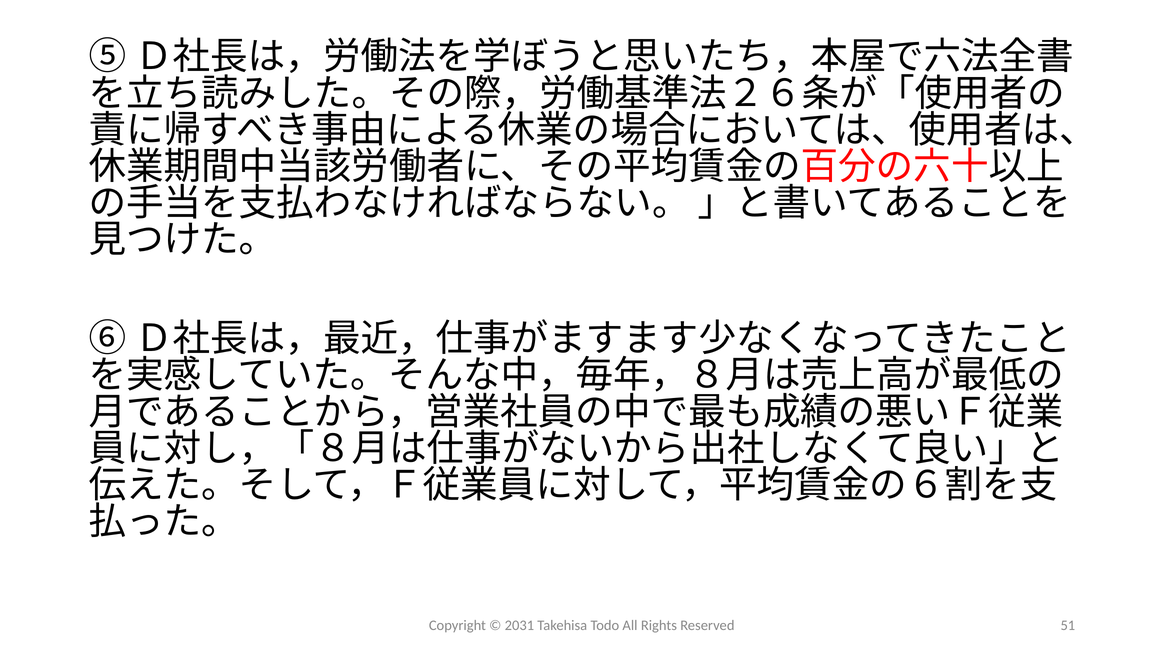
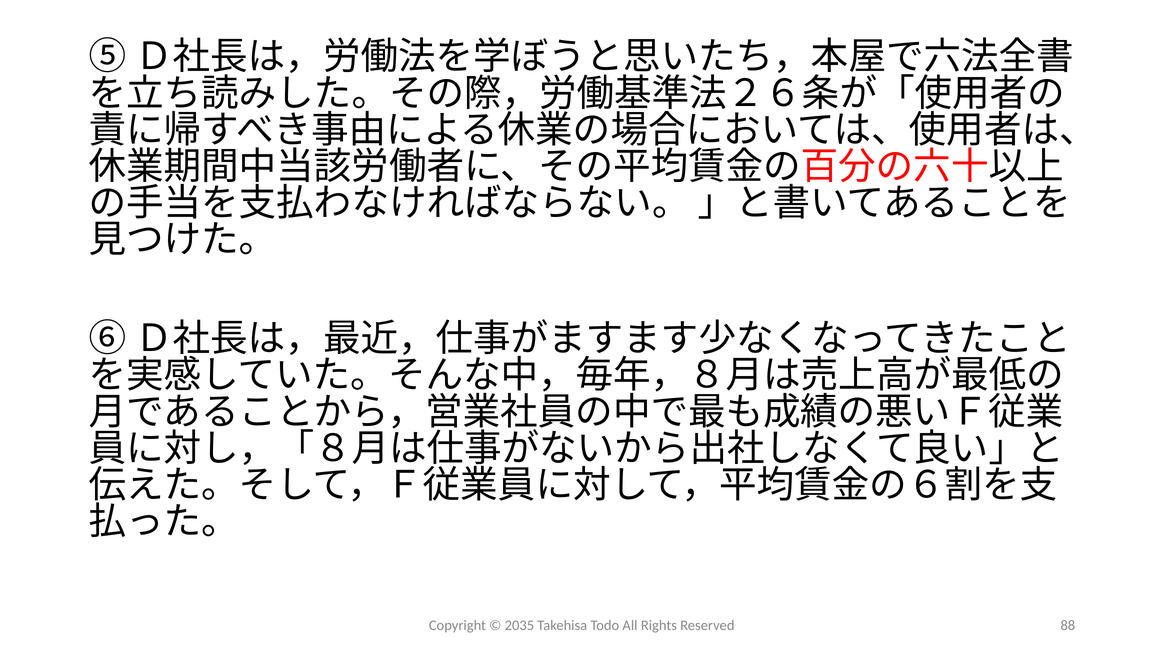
2031: 2031 -> 2035 (519, 625)
51: 51 -> 88 (1068, 625)
